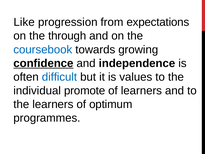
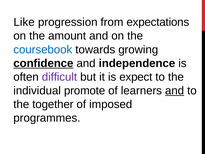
through: through -> amount (67, 36)
difficult colour: blue -> purple (59, 77)
values: values -> expect (136, 77)
and underline: none -> present (175, 90)
the learners: learners -> together (53, 104)
optimum: optimum -> imposed (111, 104)
